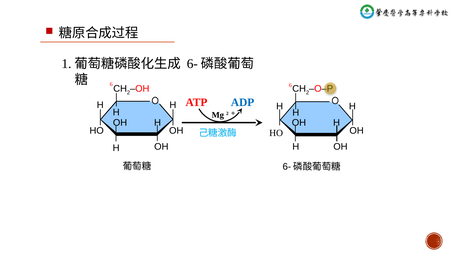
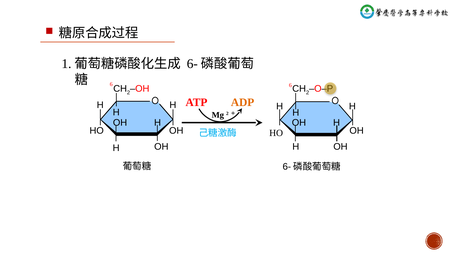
ADP colour: blue -> orange (243, 102)
